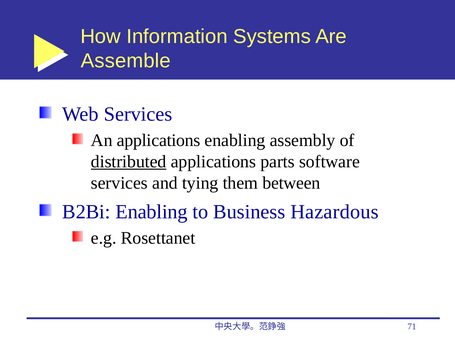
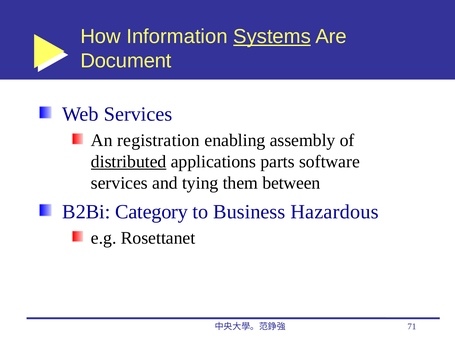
Systems underline: none -> present (272, 37)
Assemble: Assemble -> Document (126, 61)
An applications: applications -> registration (158, 141)
B2Bi Enabling: Enabling -> Category (152, 212)
